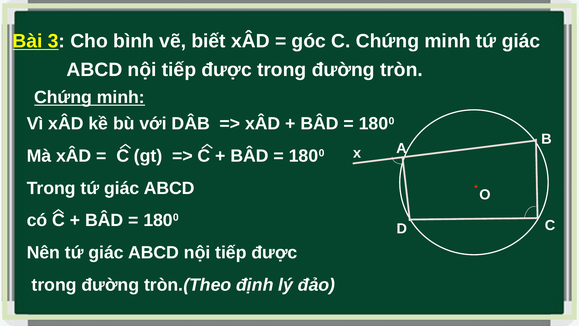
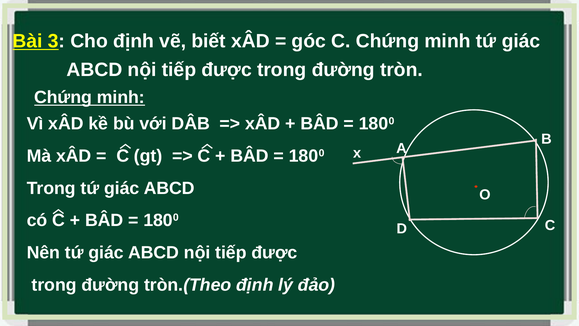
Cho bình: bình -> định (134, 41)
